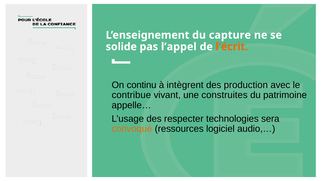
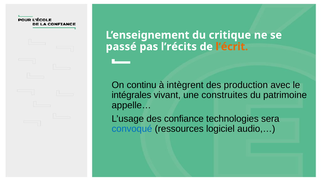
capture: capture -> critique (230, 35)
solide: solide -> passé (121, 47)
l’appel: l’appel -> l’récits (179, 47)
contribue: contribue -> intégrales (131, 95)
respecter: respecter -> confiance (184, 118)
convoqué colour: orange -> blue (132, 128)
